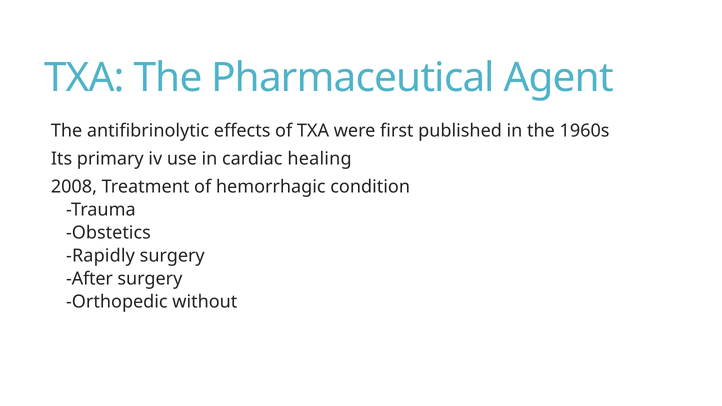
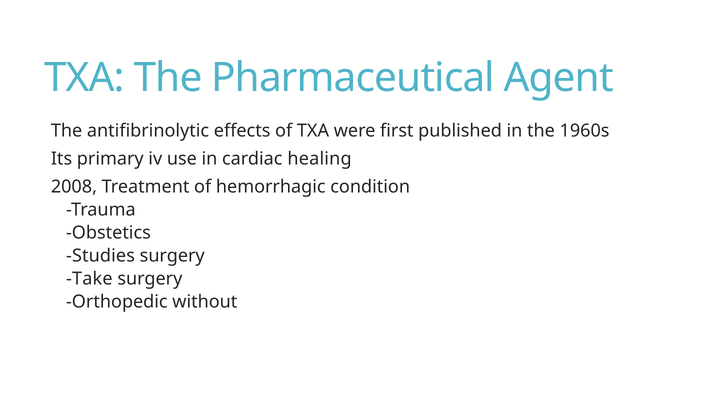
Rapidly: Rapidly -> Studies (100, 256)
After: After -> Take (89, 279)
